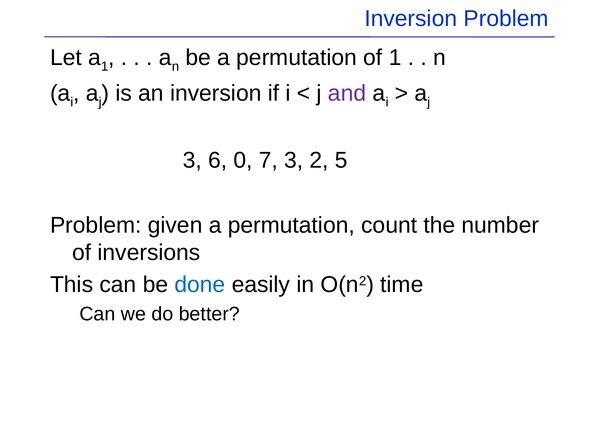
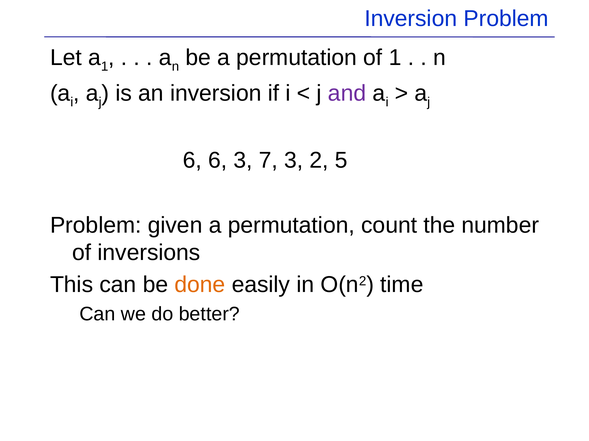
3: 3 -> 6 (192, 161)
6 0: 0 -> 3 (243, 161)
done colour: blue -> orange (200, 285)
